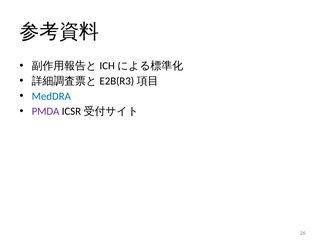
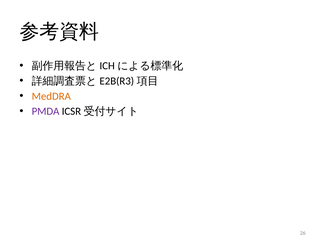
MedDRA colour: blue -> orange (51, 96)
